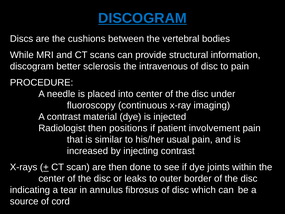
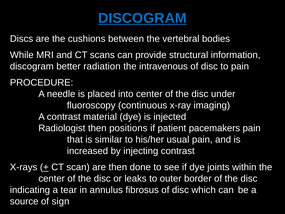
sclerosis: sclerosis -> radiation (102, 66)
involvement: involvement -> pacemakers (214, 128)
cord: cord -> sign (61, 201)
